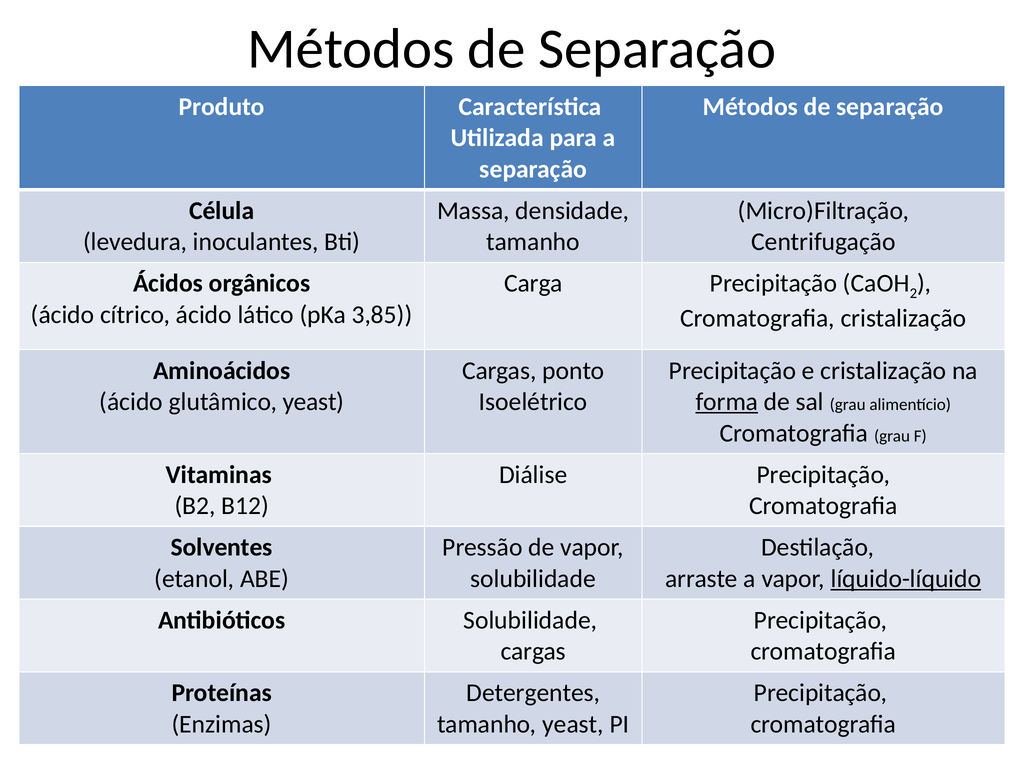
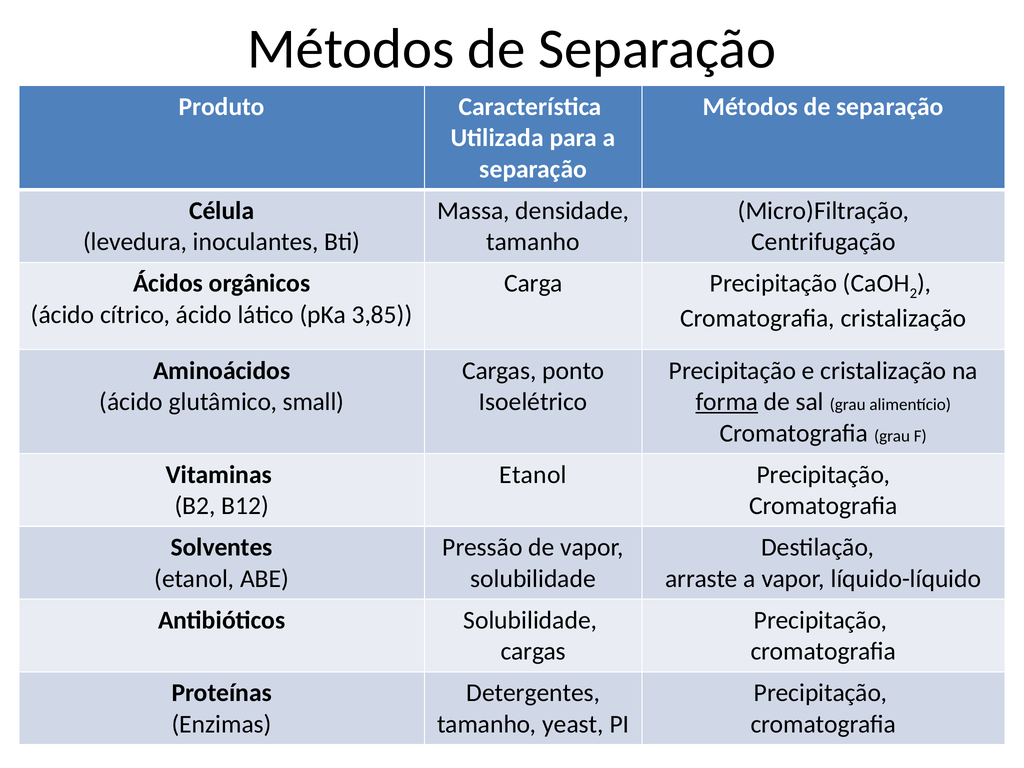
glutâmico yeast: yeast -> small (313, 402)
Diálise: Diálise -> Etanol (533, 475)
líquido-líquido underline: present -> none (906, 579)
